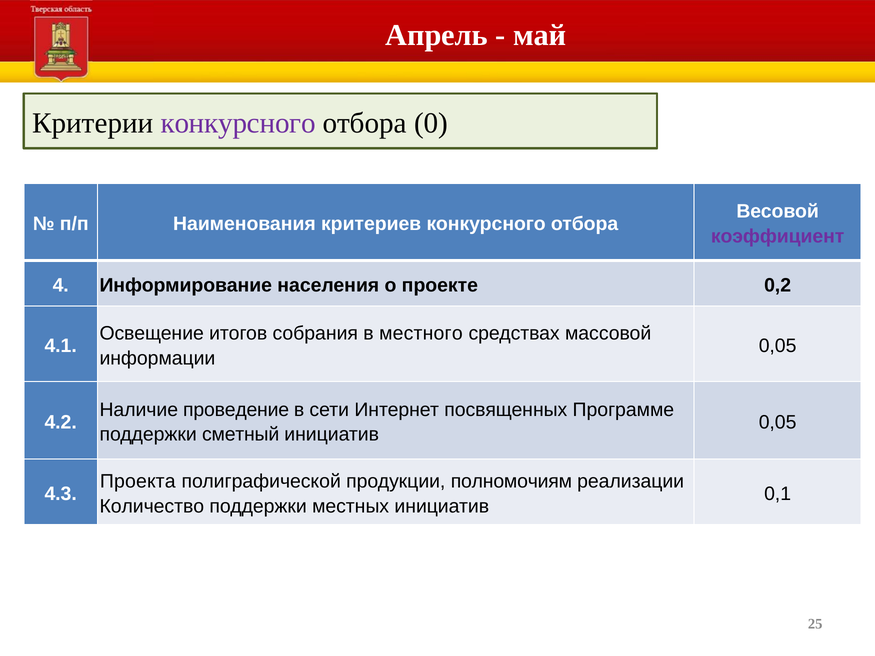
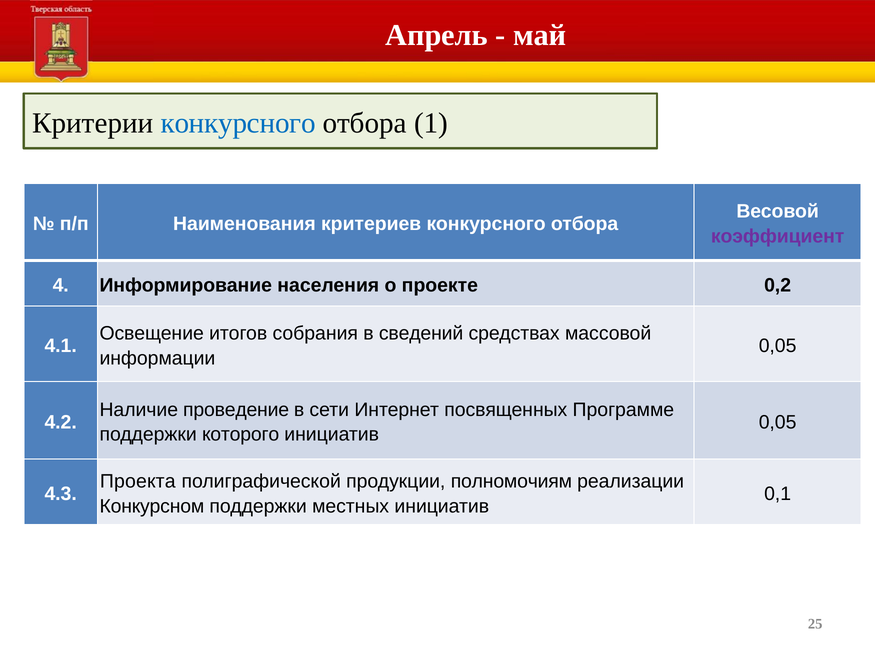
конкурсного colour: purple -> blue (238, 123)
0: 0 -> 1 (431, 123)
местного: местного -> сведений (421, 333)
сметный: сметный -> которого (241, 435)
Количество: Количество -> Конкурсном (152, 506)
